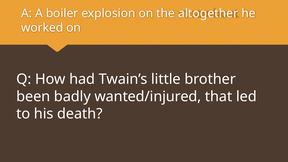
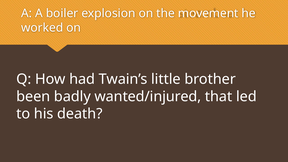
altogether: altogether -> movement (208, 13)
